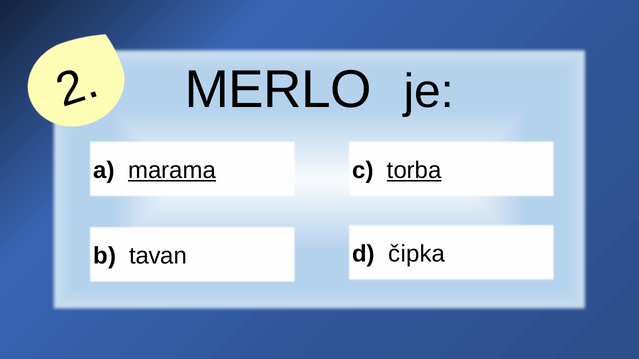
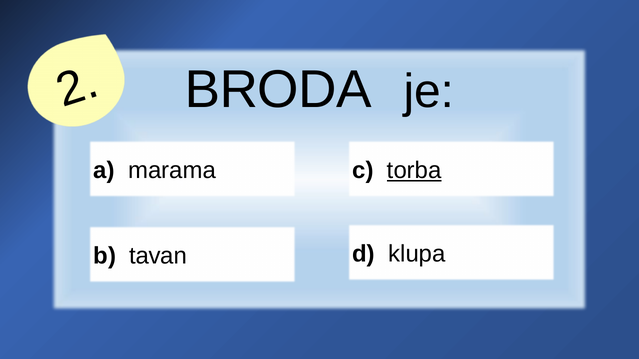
MERLO: MERLO -> BRODA (278, 90)
marama underline: present -> none (172, 170)
čipka: čipka -> klupa (417, 254)
